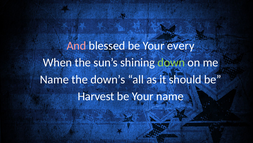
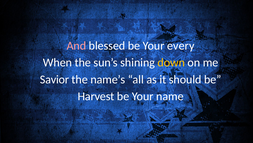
down colour: light green -> yellow (171, 62)
Name: Name -> Savior (54, 79)
down’s: down’s -> name’s (108, 79)
